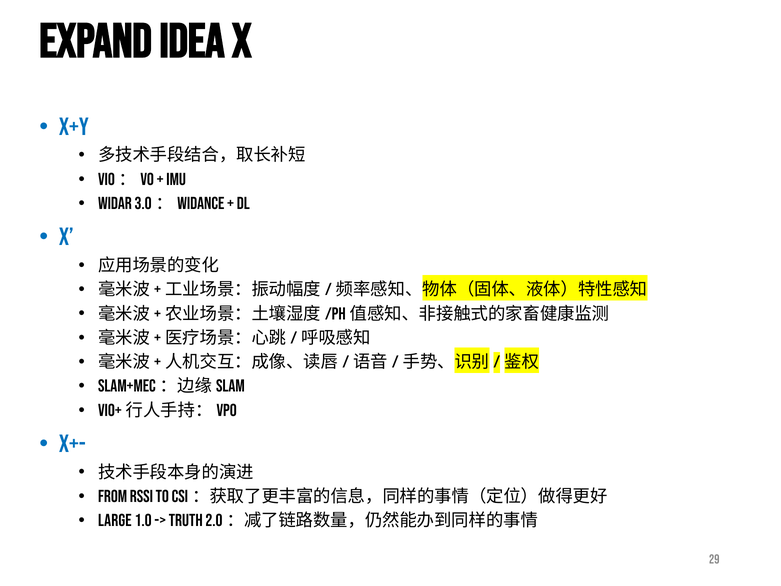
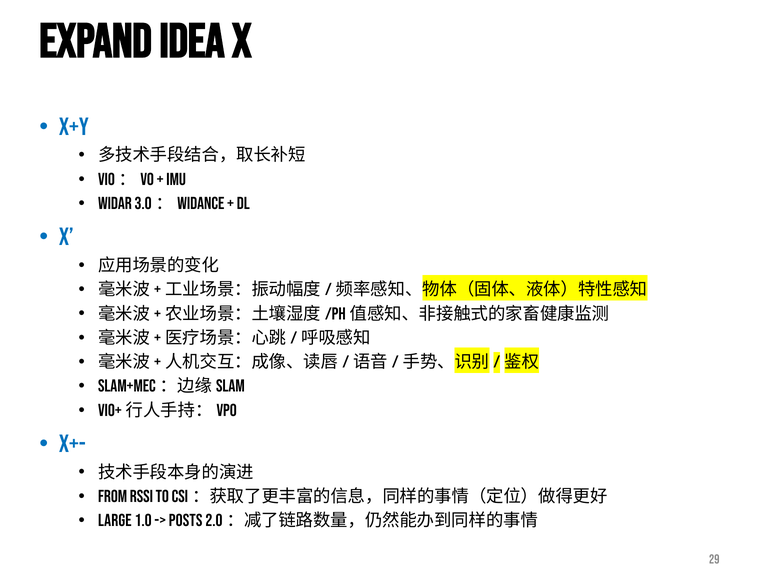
Truth: Truth -> Posts (186, 520)
